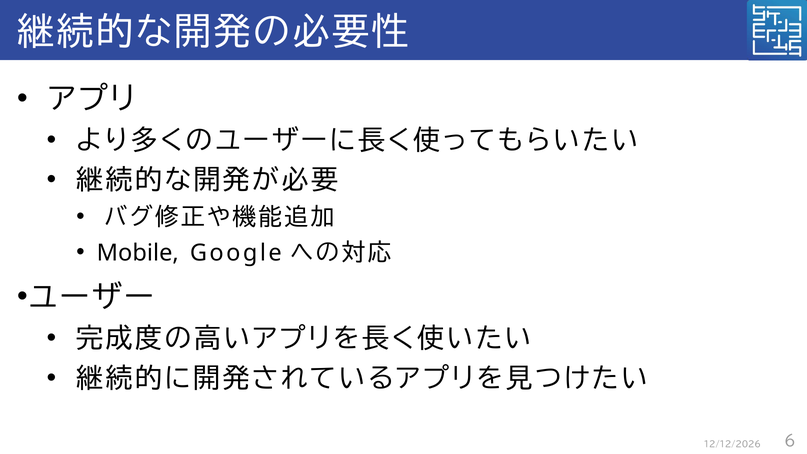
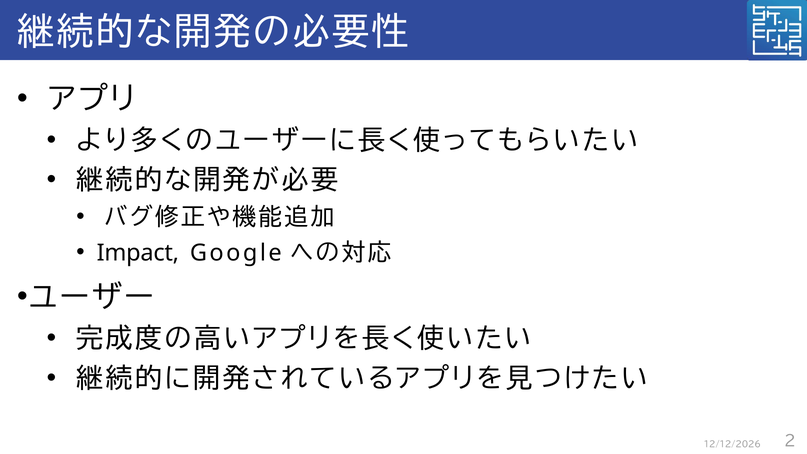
Mobile: Mobile -> Impact (138, 253)
6: 6 -> 2 (790, 441)
